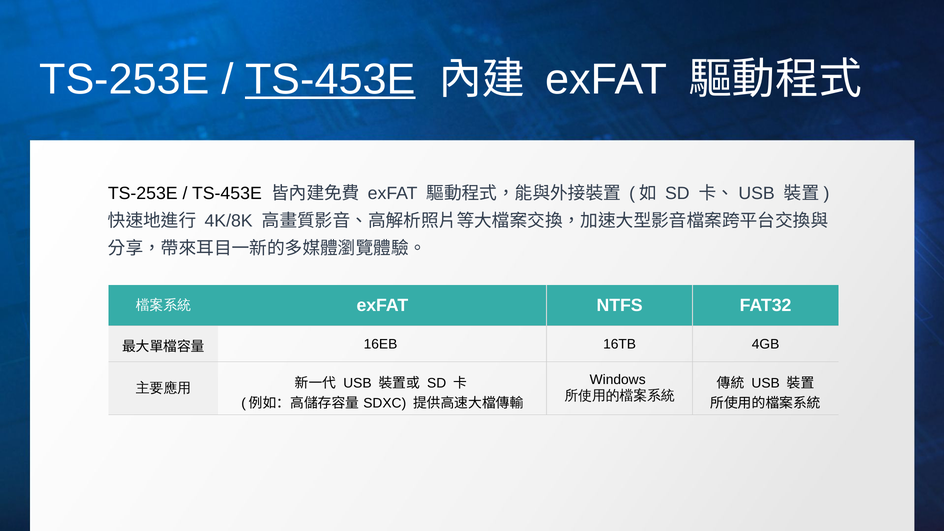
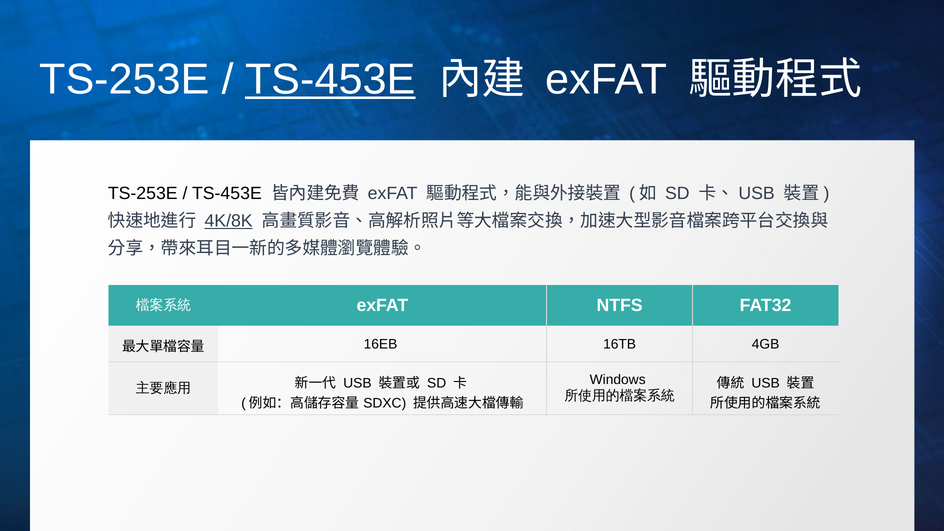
4K/8K underline: none -> present (229, 221)
